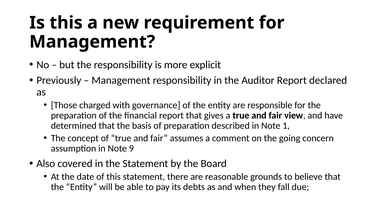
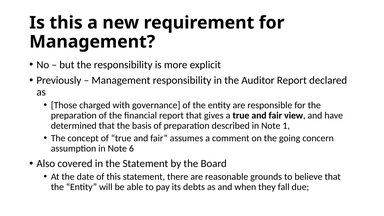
9: 9 -> 6 (131, 149)
